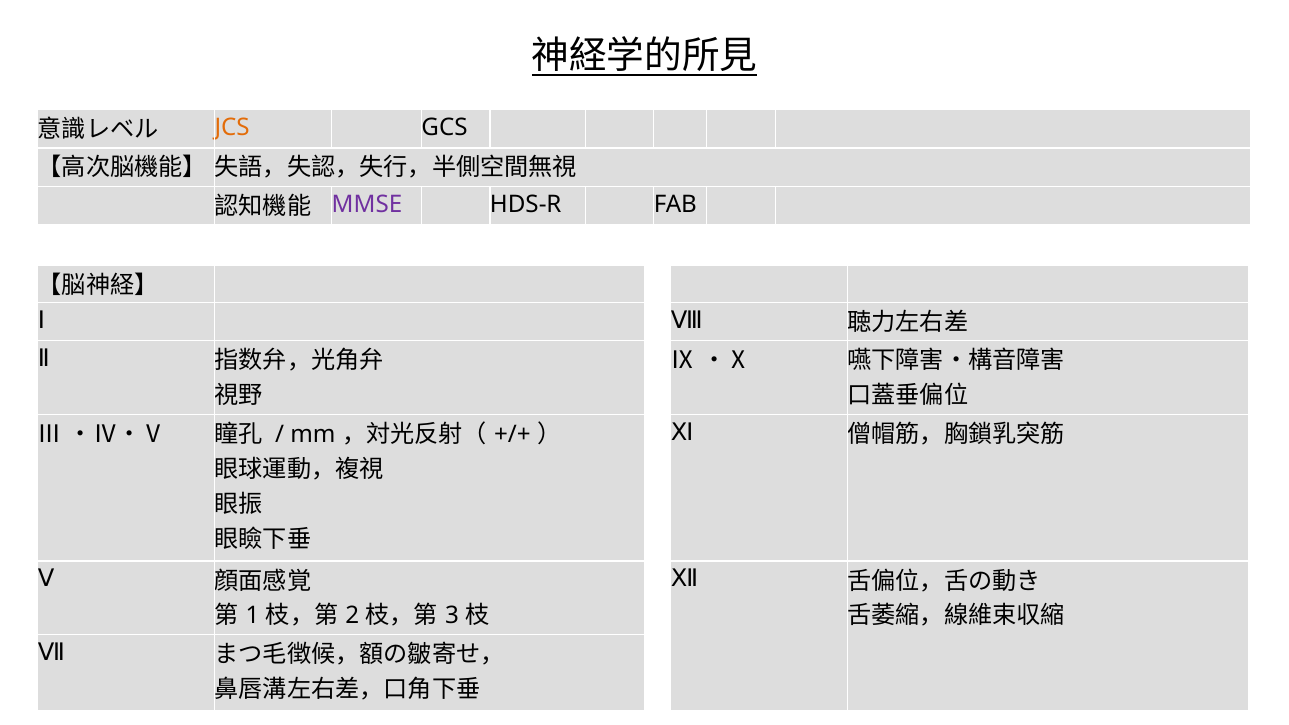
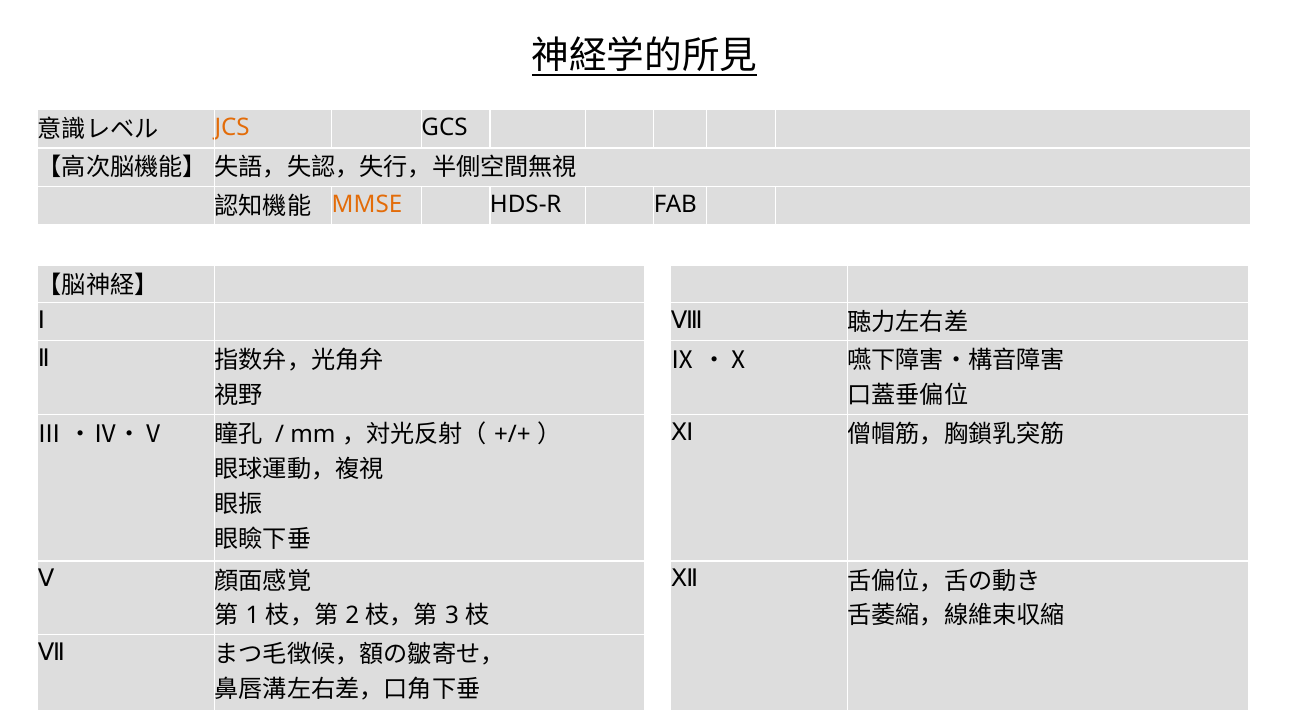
MMSE colour: purple -> orange (367, 204)
